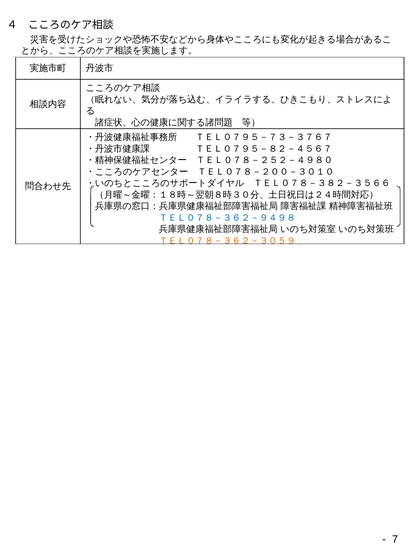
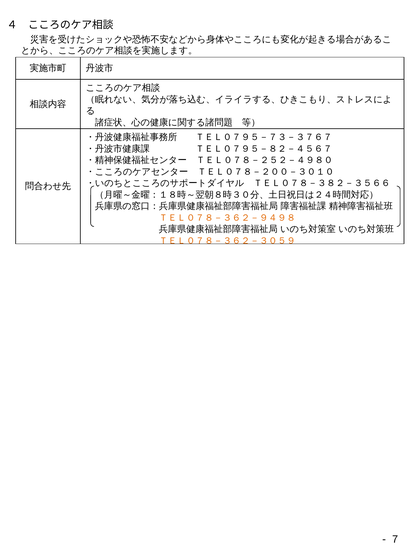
ＴＥＬ０７８－３６２－９４９８ colour: blue -> orange (227, 218)
